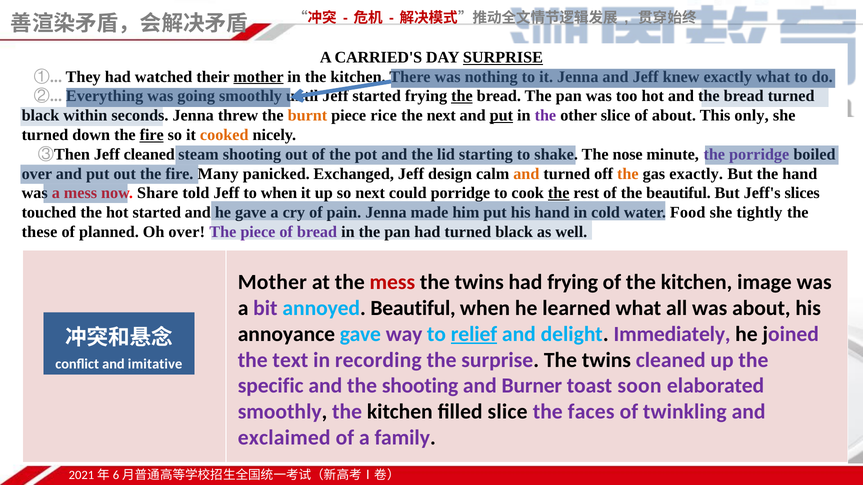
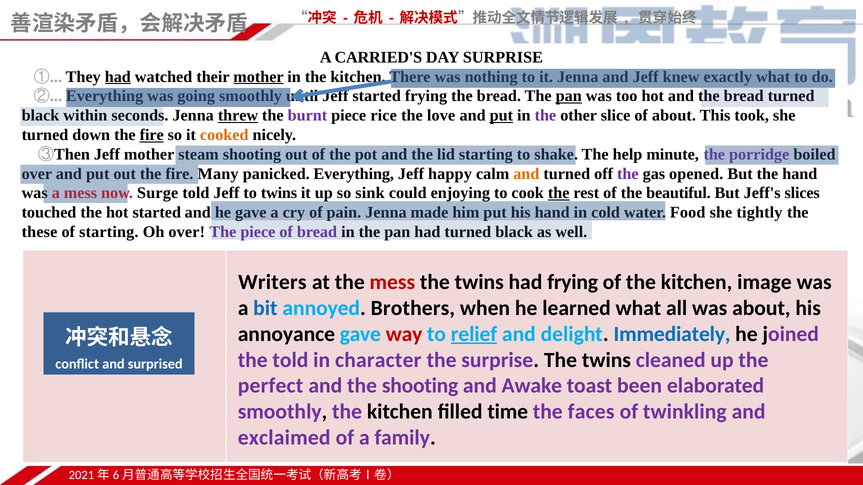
SURPRISE underline: present -> none (503, 57)
had underline: none -> present (118, 77)
the underline: present -> none (462, 96)
pan underline: none -> present (569, 96)
threw underline: none -> present (238, 116)
burnt colour: orange -> purple (307, 116)
the next: next -> love (441, 116)
only: only -> took (752, 116)
Jeff cleaned: cleaned -> mother (149, 154)
nose: nose -> help (628, 154)
panicked Exchanged: Exchanged -> Everything (354, 174)
design: design -> happy (450, 174)
the colour: orange -> purple (628, 174)
gas exactly: exactly -> opened (696, 174)
Share: Share -> Surge (158, 193)
to when: when -> twins (279, 193)
so next: next -> sink (370, 193)
could porridge: porridge -> enjoying (460, 193)
of planned: planned -> starting (109, 232)
Mother: Mother -> Writers (272, 283)
bit colour: purple -> blue (265, 309)
annoyed Beautiful: Beautiful -> Brothers (413, 309)
way colour: purple -> red (404, 334)
Immediately colour: purple -> blue (672, 334)
the text: text -> told (290, 360)
recording: recording -> character (378, 360)
imitative: imitative -> surprised (155, 364)
specific: specific -> perfect (271, 386)
Burner: Burner -> Awake (532, 386)
soon: soon -> been (640, 386)
filled slice: slice -> time (508, 412)
